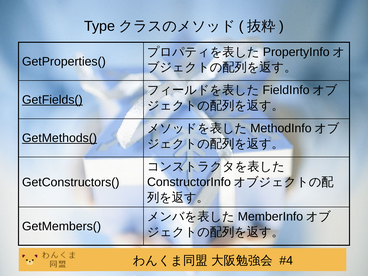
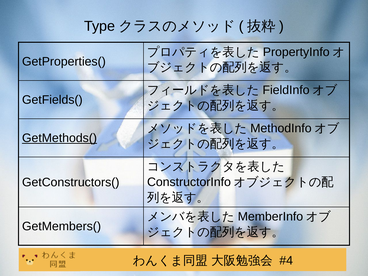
GetFields( underline: present -> none (52, 100)
